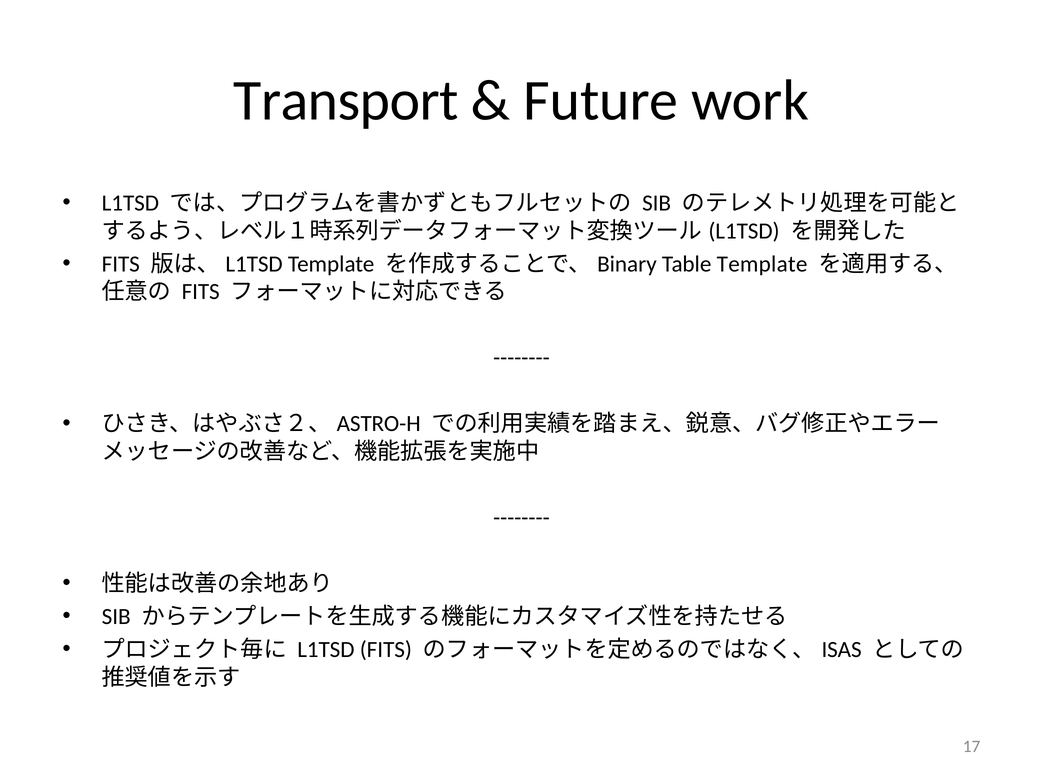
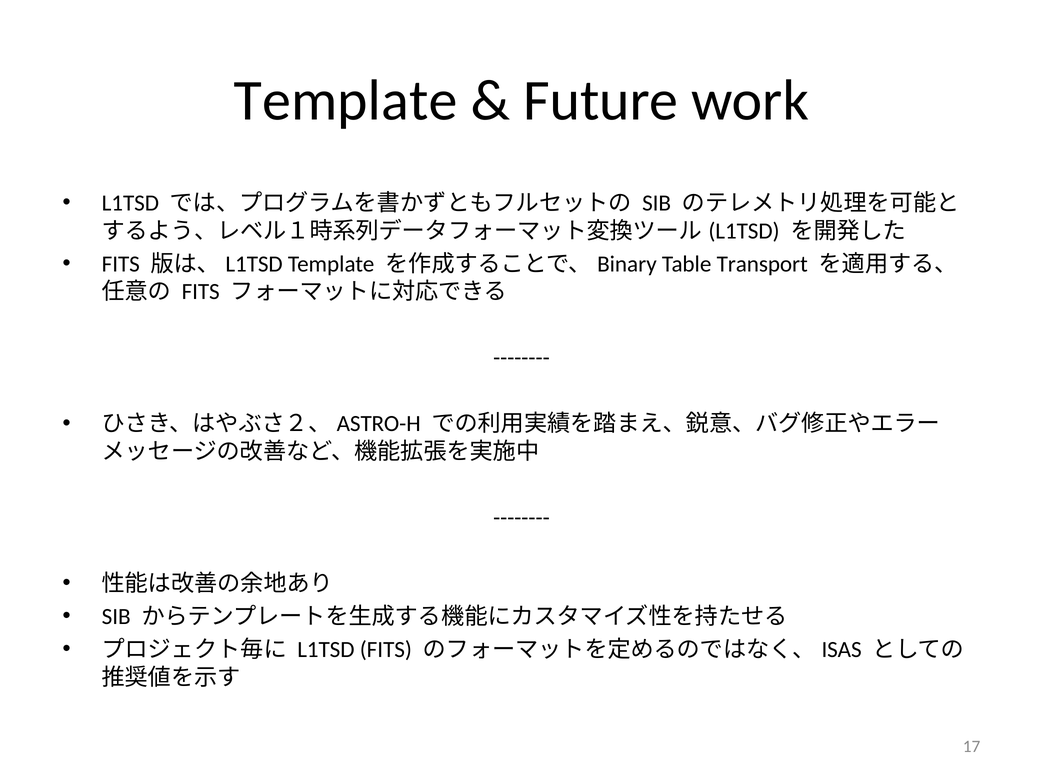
Transport: Transport -> Template (346, 101)
Table Template: Template -> Transport (762, 264)
